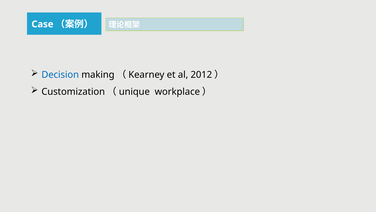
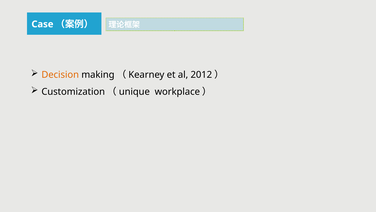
Decision colour: blue -> orange (60, 75)
